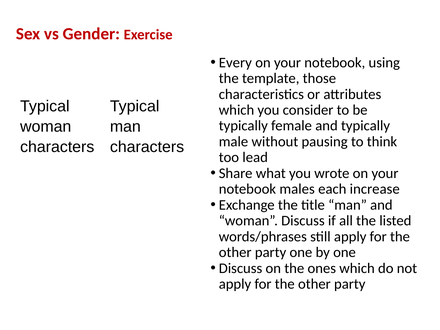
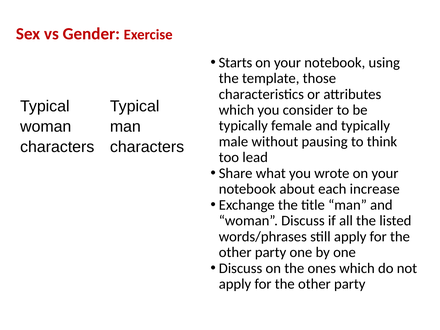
Every: Every -> Starts (235, 62)
males: males -> about (297, 189)
